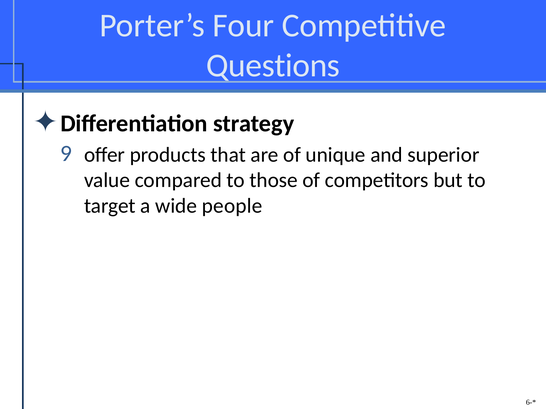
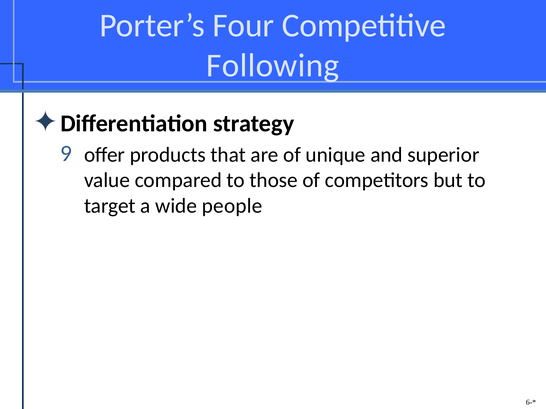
Questions: Questions -> Following (273, 66)
